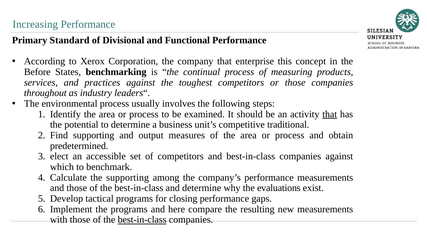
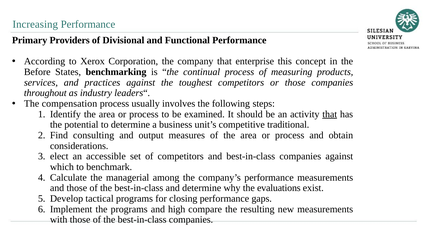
Standard: Standard -> Providers (70, 40)
environmental: environmental -> compensation (69, 104)
Find supporting: supporting -> consulting (94, 135)
predetermined: predetermined -> considerations (79, 146)
the supporting: supporting -> managerial (128, 178)
here: here -> high (177, 209)
best-in-class underline: present -> none (142, 220)
